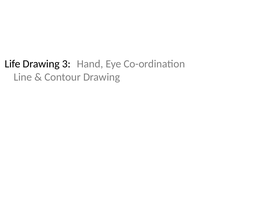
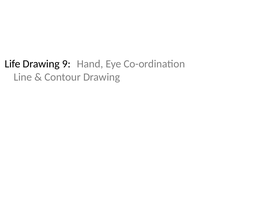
3: 3 -> 9 (66, 64)
